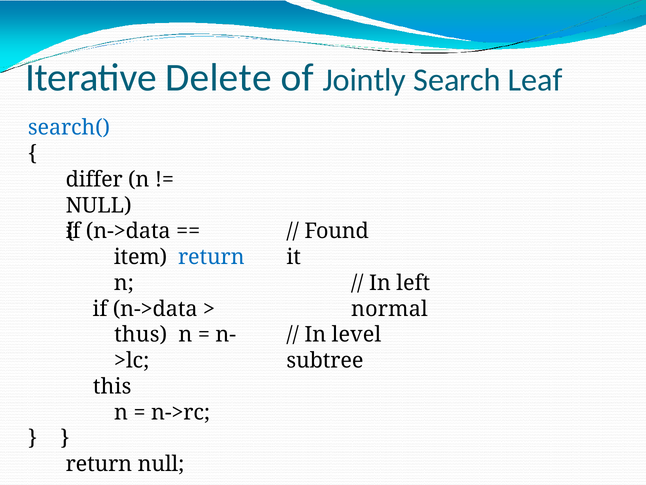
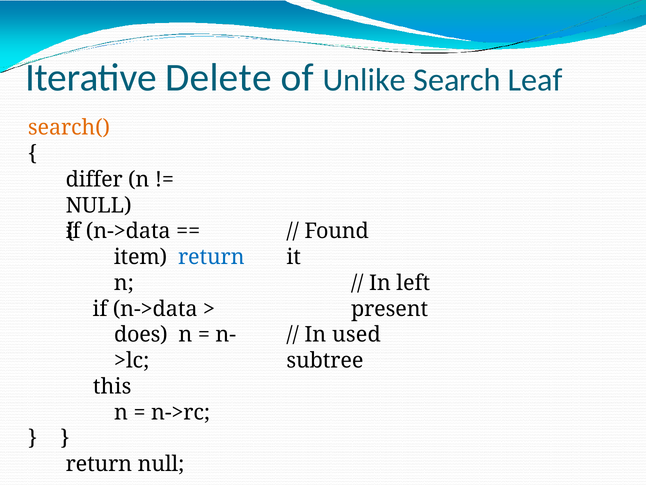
Jointly: Jointly -> Unlike (364, 80)
search( colour: blue -> orange (69, 128)
normal: normal -> present (390, 309)
thus: thus -> does (141, 334)
level: level -> used (356, 335)
